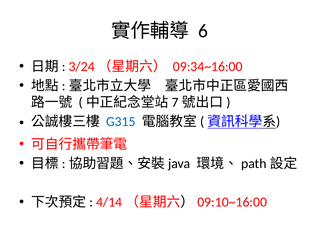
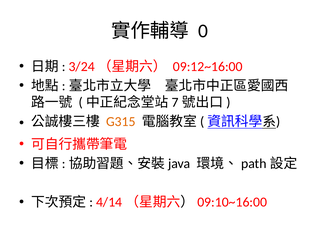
6: 6 -> 0 (203, 31)
09:34~16:00: 09:34~16:00 -> 09:12~16:00 (208, 67)
G315 colour: blue -> orange (121, 122)
